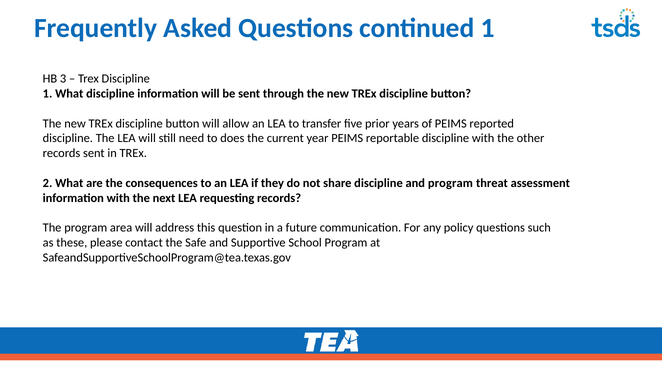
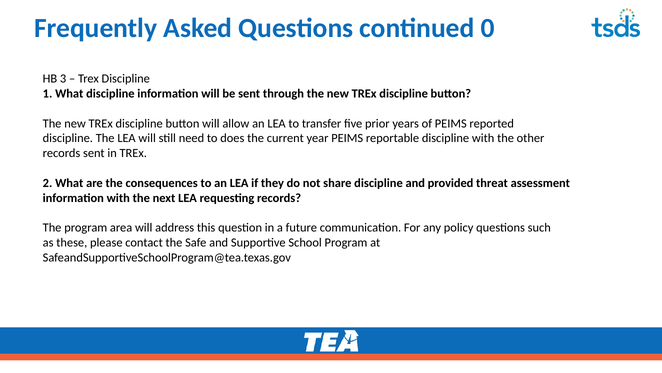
continued 1: 1 -> 0 (488, 28)
and program: program -> provided (451, 183)
